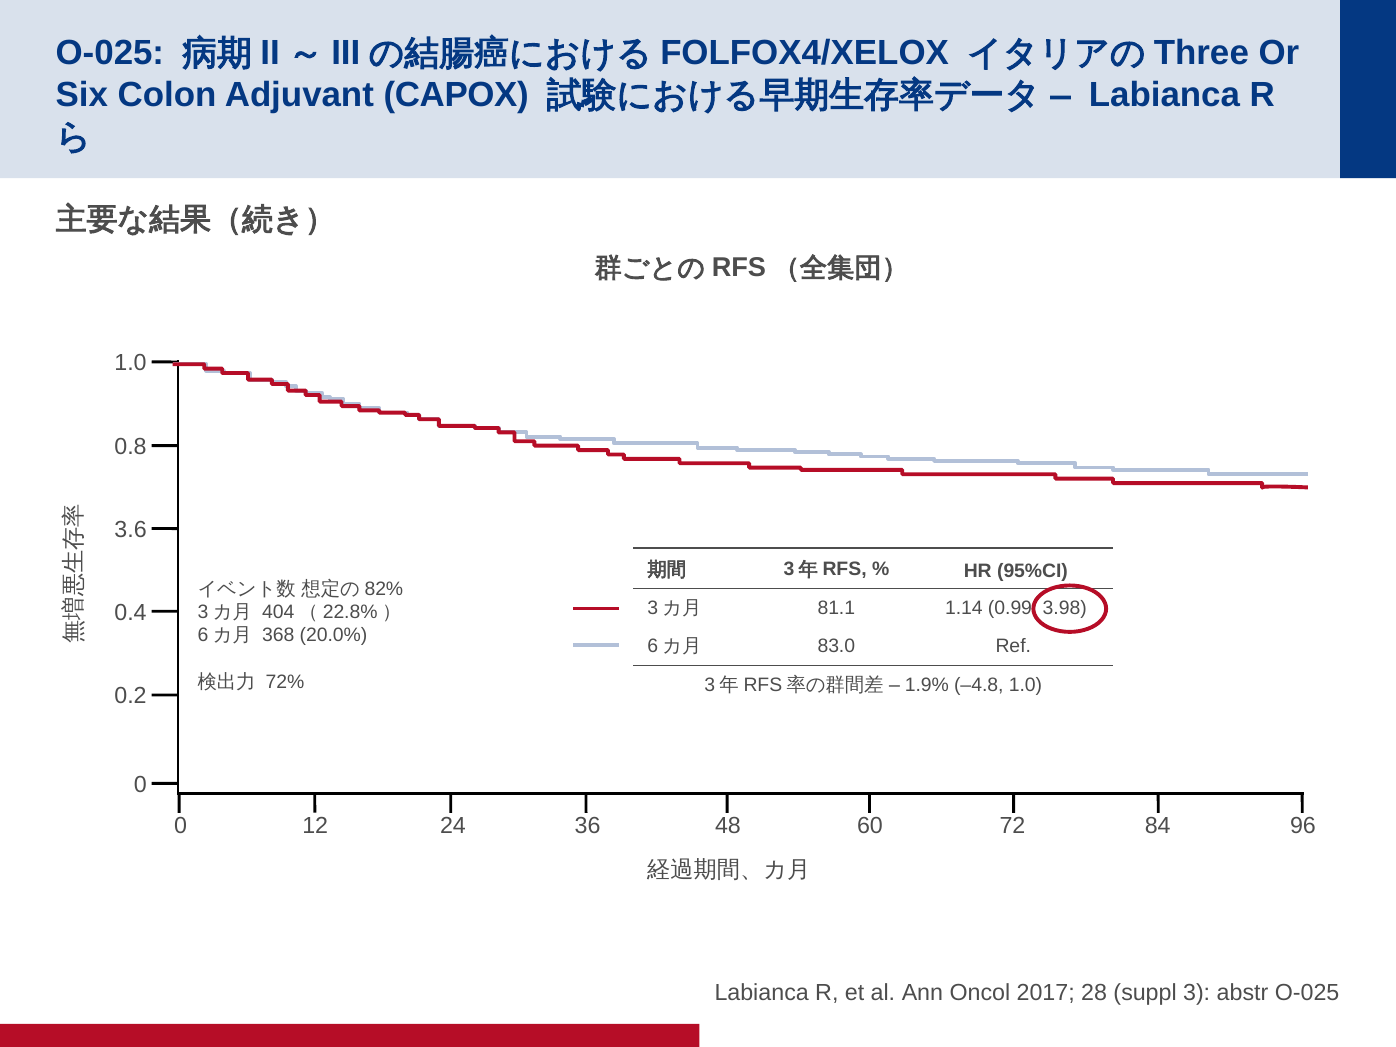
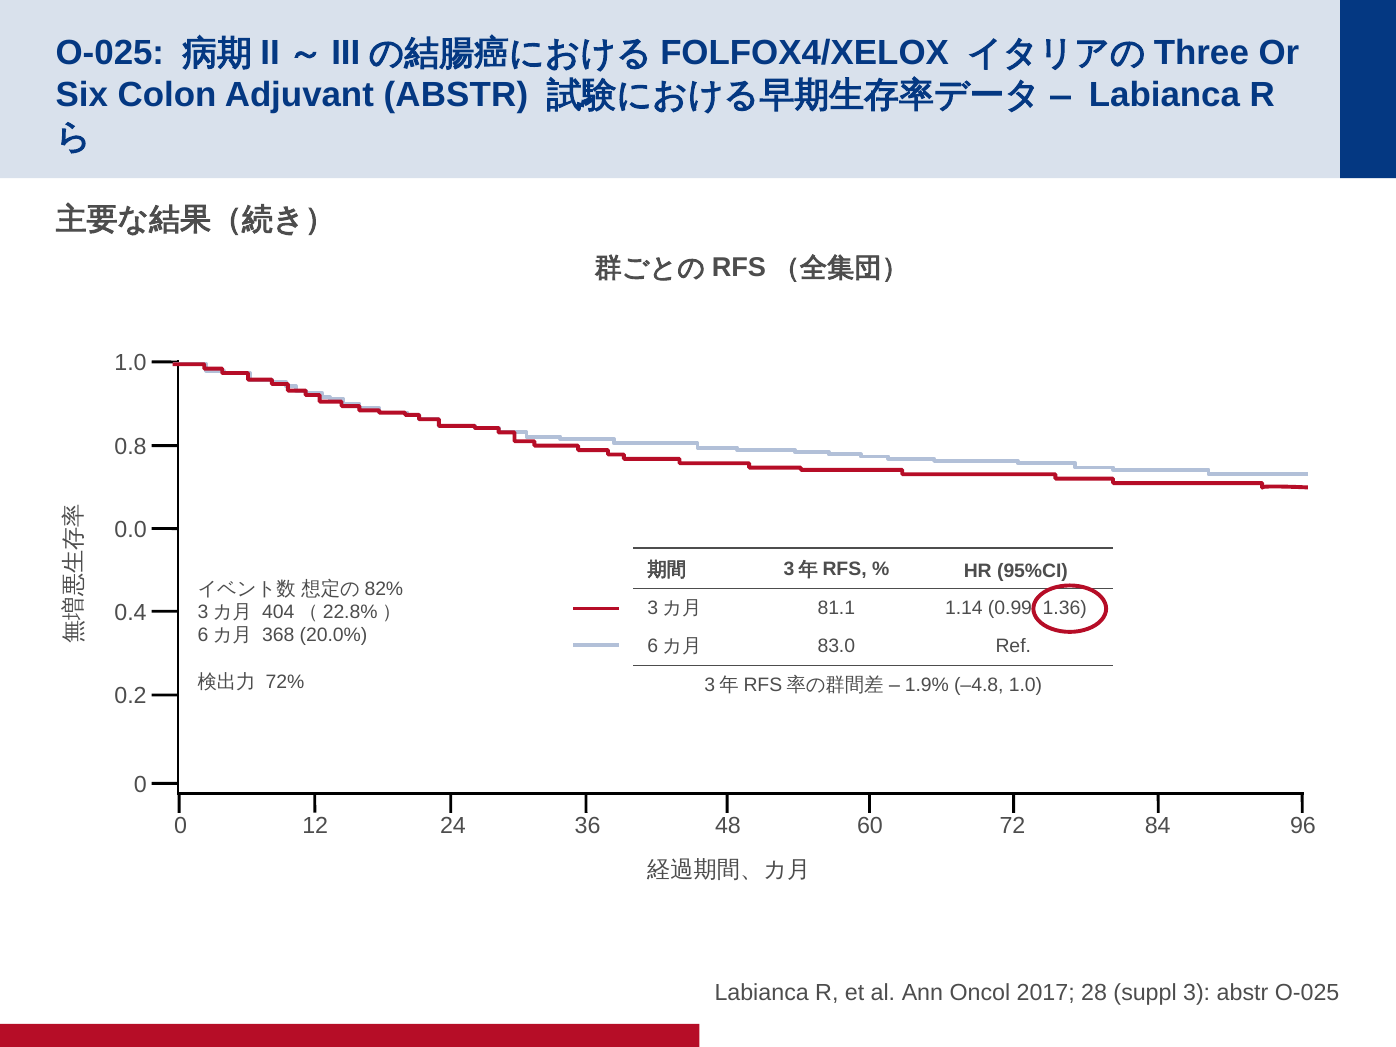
Adjuvant CAPOX: CAPOX -> ABSTR (456, 95)
3.6: 3.6 -> 0.0 (131, 530)
3.98: 3.98 -> 1.36 (1065, 608)
